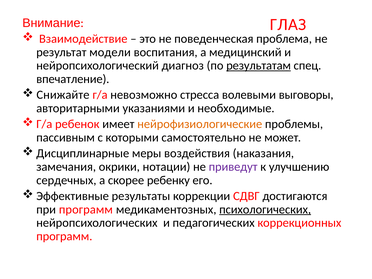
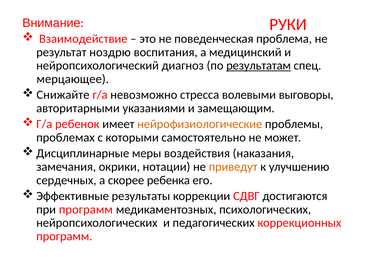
ГЛАЗ: ГЛАЗ -> РУКИ (288, 24)
модели: модели -> ноздрю (110, 52)
впечатление: впечатление -> мерцающее (73, 79)
необходимые: необходимые -> замещающим (236, 108)
пассивным: пассивным -> проблемах (66, 138)
приведут colour: purple -> orange (233, 167)
ребенку: ребенку -> ребенка (168, 180)
психологических underline: present -> none (265, 209)
